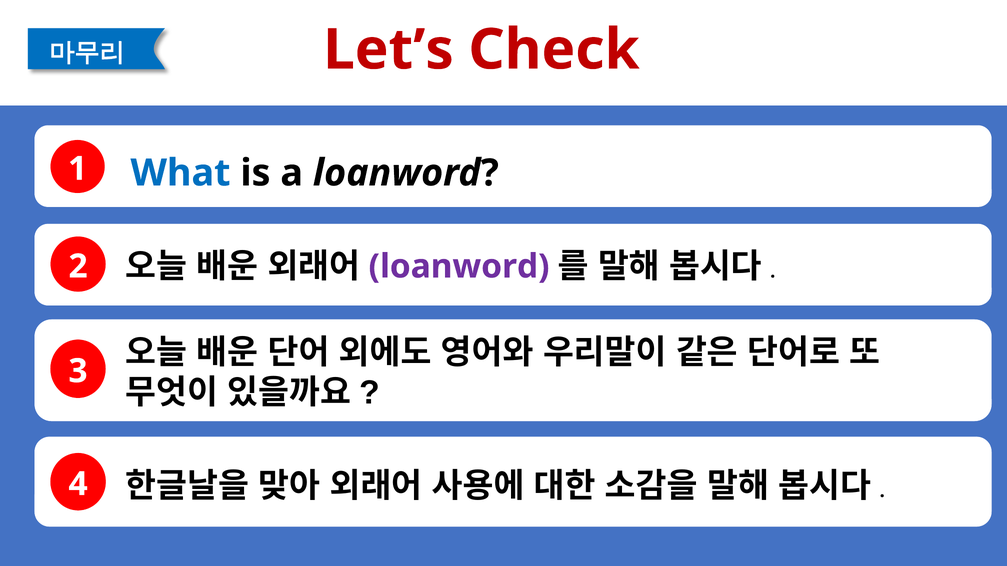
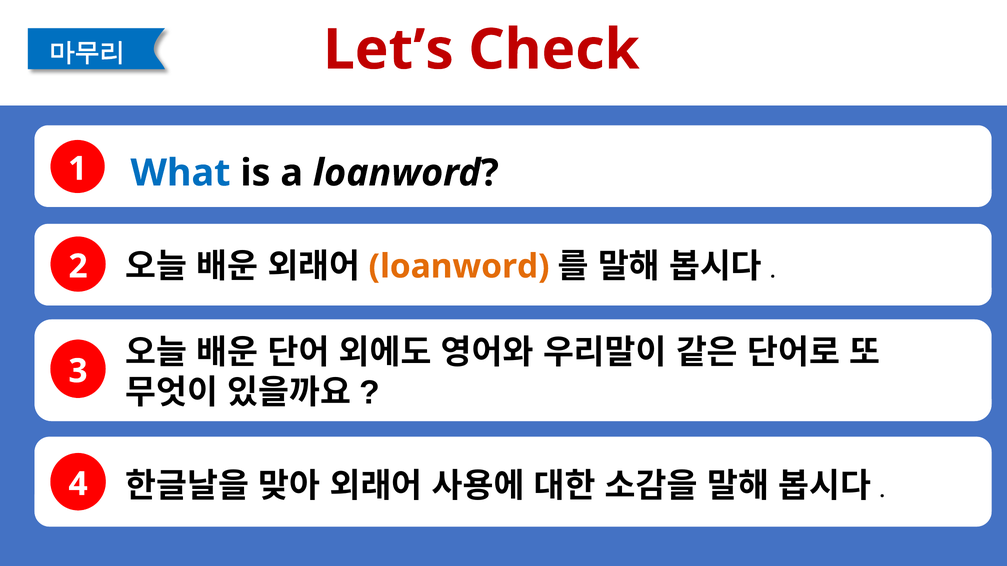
loanword colour: purple -> orange (459, 267)
